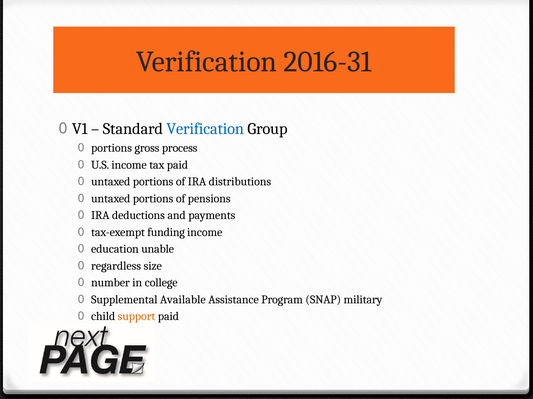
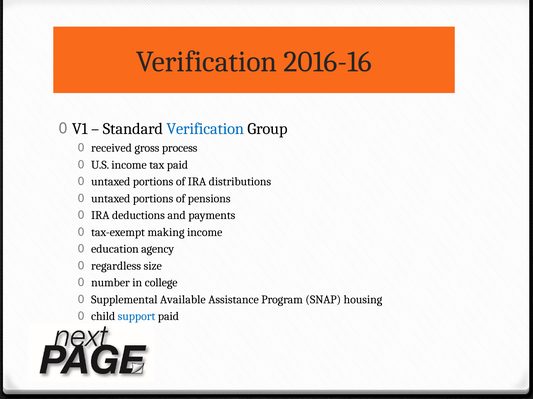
2016-31: 2016-31 -> 2016-16 (328, 62)
portions: portions -> received (112, 148)
funding: funding -> making (166, 233)
unable: unable -> agency (158, 250)
military: military -> housing (363, 300)
support colour: orange -> blue (137, 317)
